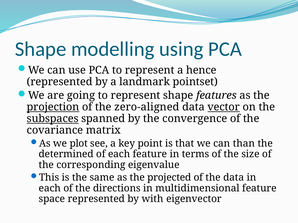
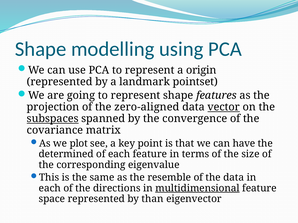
hence: hence -> origin (201, 70)
projection underline: present -> none (53, 107)
than: than -> have (244, 144)
projected: projected -> resemble (169, 178)
multidimensional underline: none -> present (197, 189)
with: with -> than (153, 199)
